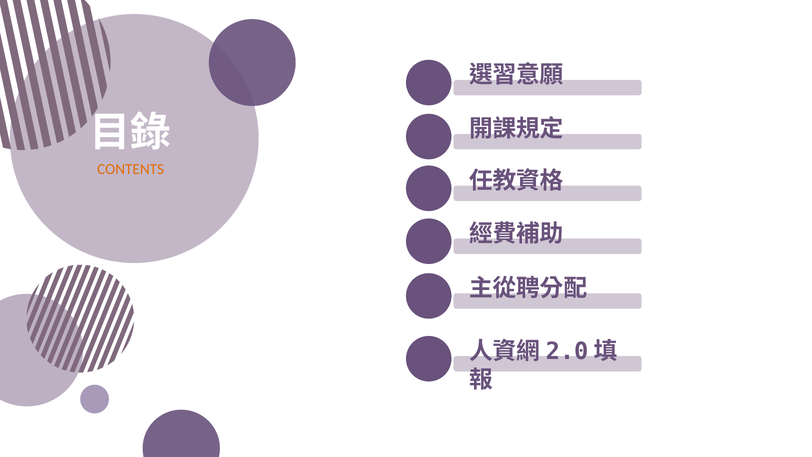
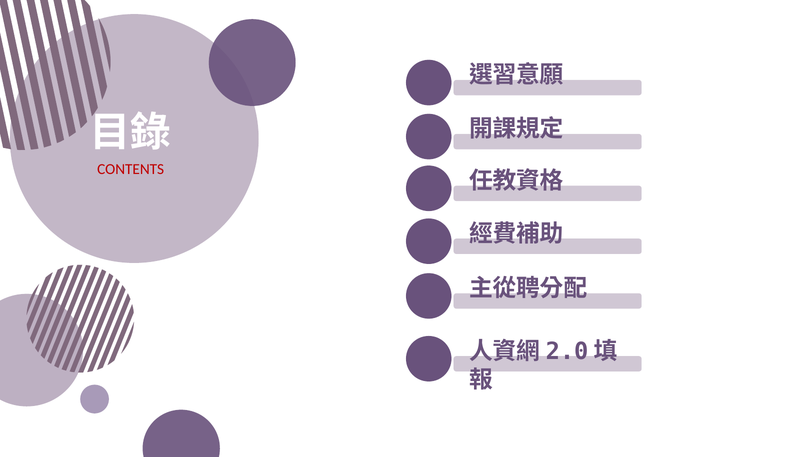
CONTENTS colour: orange -> red (131, 169)
